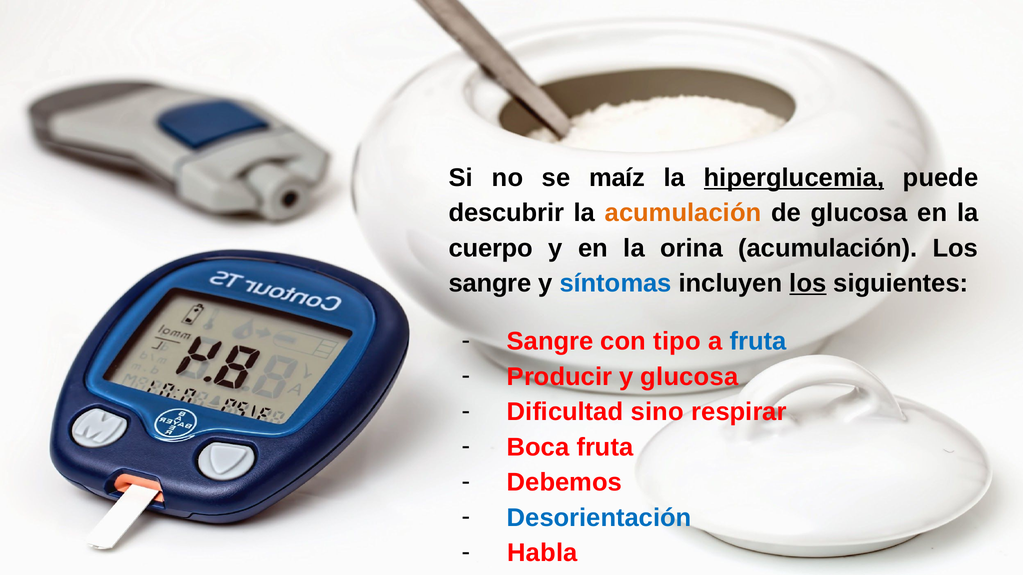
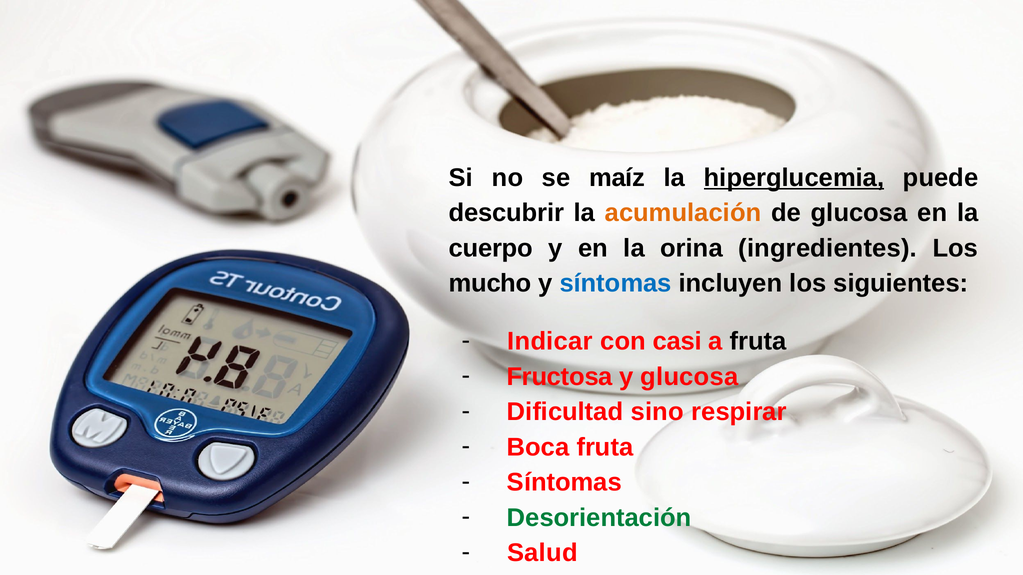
orina acumulación: acumulación -> ingredientes (828, 248)
sangre: sangre -> mucho (490, 284)
los underline: present -> none (808, 284)
Sangre: Sangre -> Indicar (550, 342)
tipo: tipo -> casi (677, 342)
fruta colour: blue -> black (758, 342)
Producir: Producir -> Fructosa (560, 377)
Debemos: Debemos -> Síntomas (564, 483)
Desorientación colour: blue -> green (599, 518)
Habla: Habla -> Salud (542, 553)
